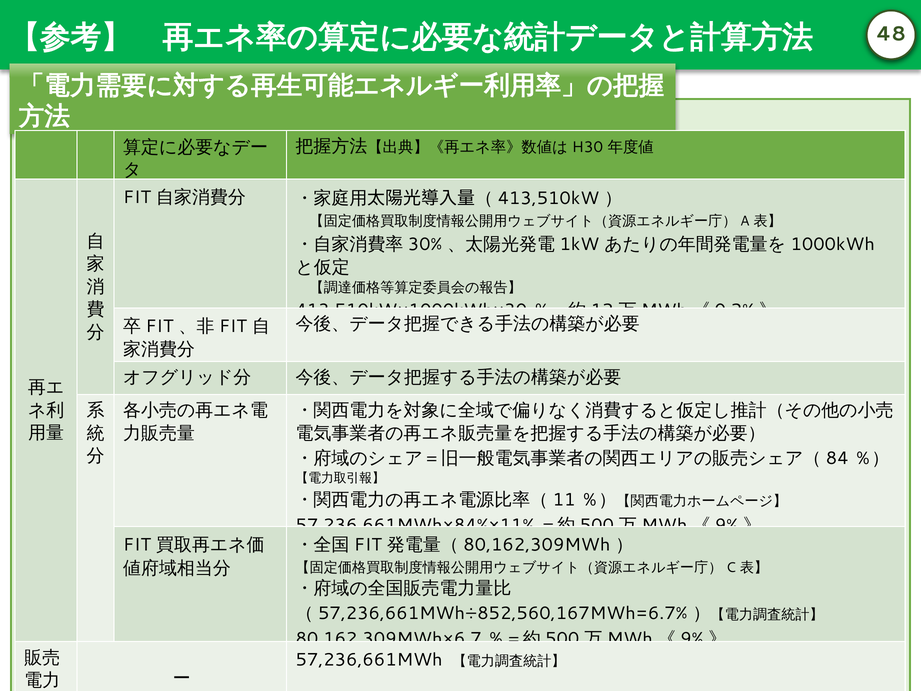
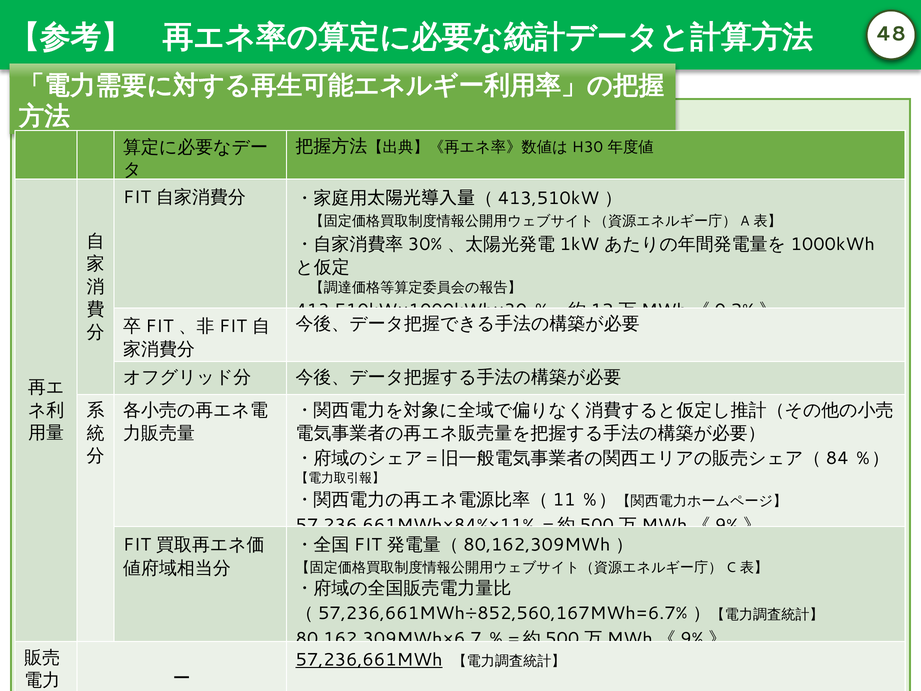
57,236,661MWh underline: none -> present (369, 660)
